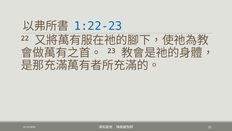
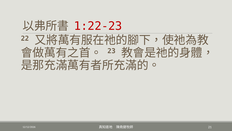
1:22-23 colour: blue -> red (98, 26)
